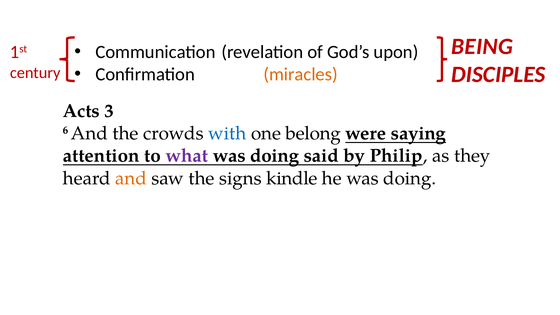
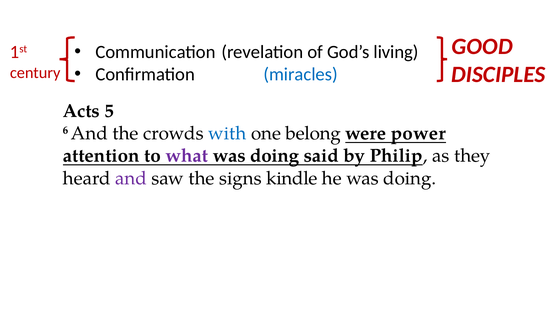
BEING: BEING -> GOOD (482, 47)
upon: upon -> living (396, 52)
miracles colour: orange -> blue (301, 74)
3: 3 -> 5 (109, 111)
saying: saying -> power (418, 133)
and colour: orange -> purple (131, 178)
